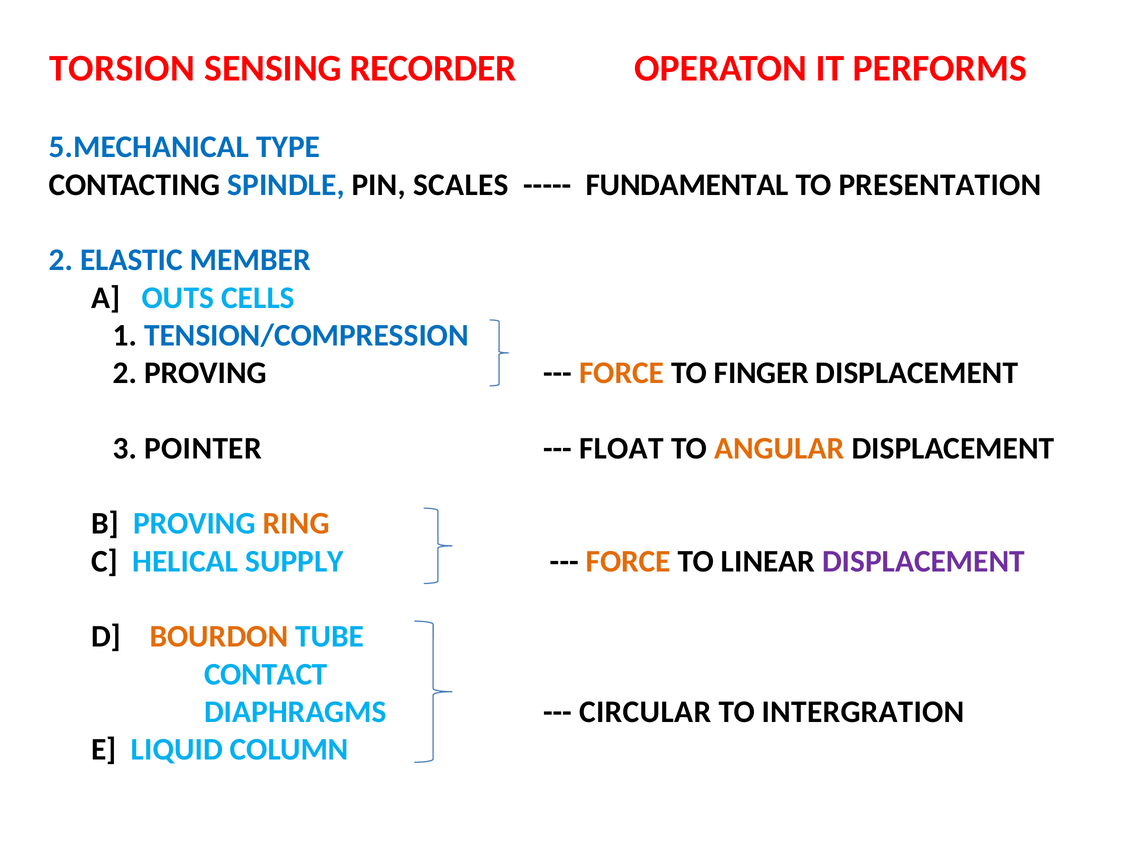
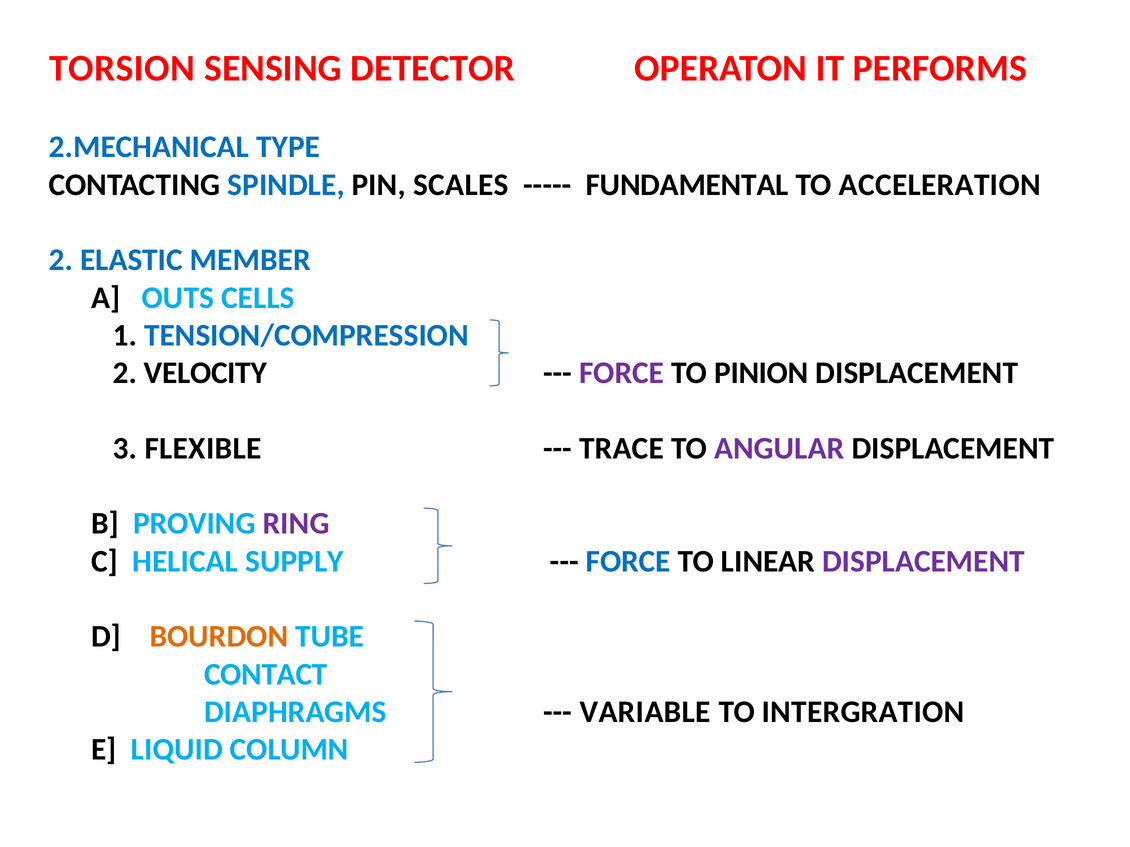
RECORDER: RECORDER -> DETECTOR (433, 68)
5.MECHANICAL: 5.MECHANICAL -> 2.MECHANICAL (149, 147)
PRESENTATION: PRESENTATION -> ACCELERATION (940, 185)
2 PROVING: PROVING -> VELOCITY (205, 373)
FORCE colour: orange -> purple (622, 373)
FINGER: FINGER -> PINION (761, 373)
POINTER: POINTER -> FLEXIBLE (203, 449)
FLOAT: FLOAT -> TRACE (621, 449)
ANGULAR colour: orange -> purple (779, 449)
RING colour: orange -> purple (296, 524)
FORCE colour: orange -> blue (628, 562)
CIRCULAR: CIRCULAR -> VARIABLE (645, 712)
